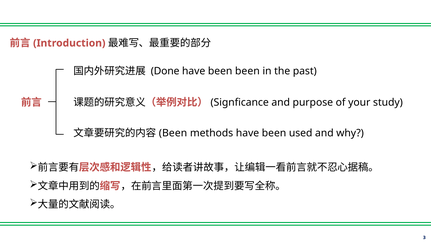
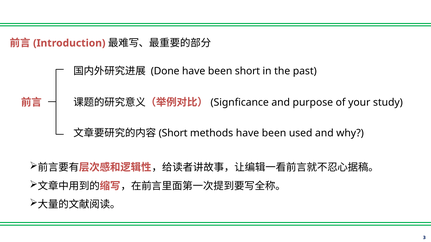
been been: been -> short (247, 71)
Been: Been -> Short (173, 133)
